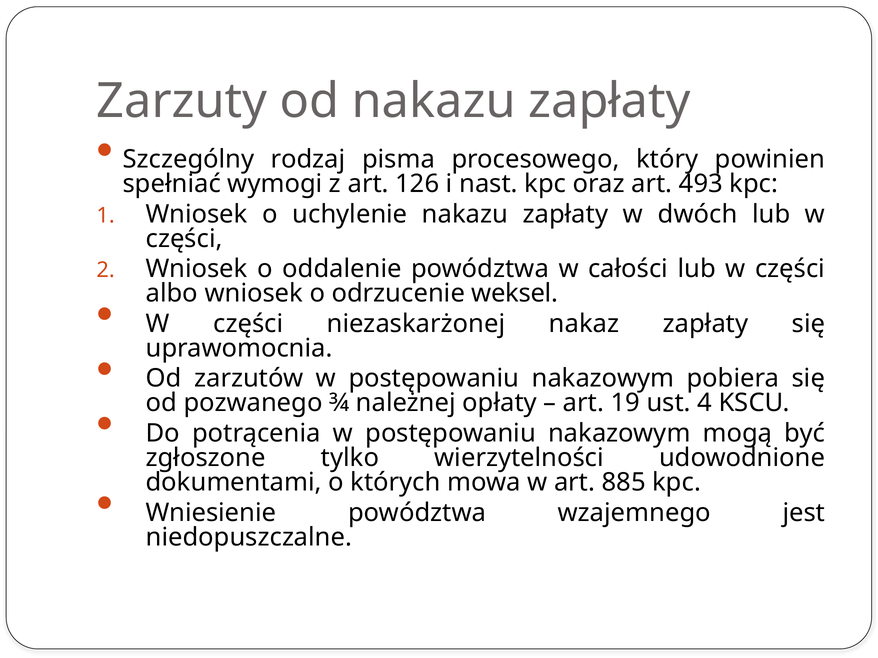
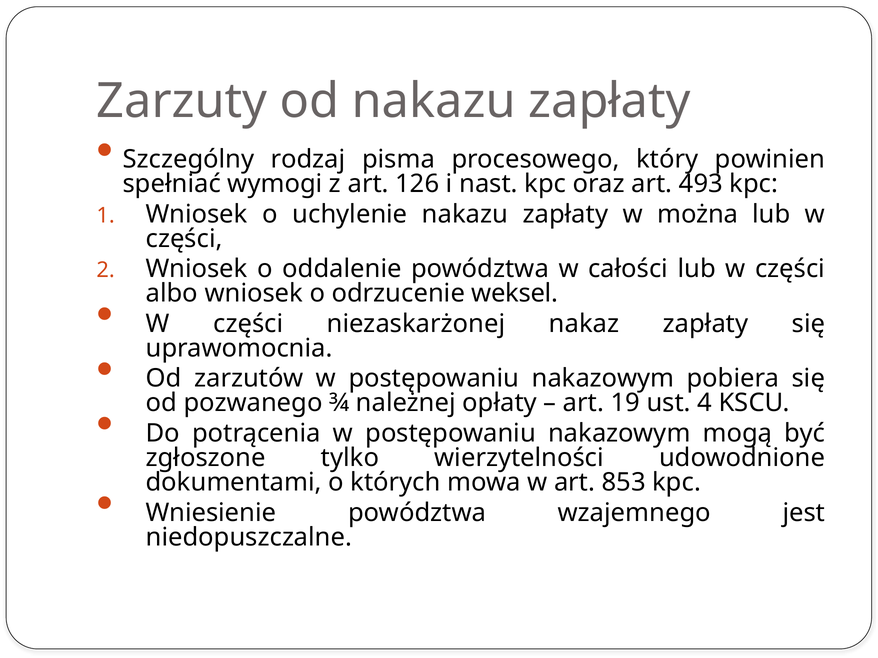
dwóch: dwóch -> można (698, 214)
885: 885 -> 853 (624, 483)
